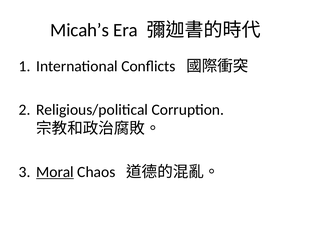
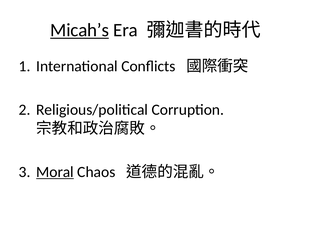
Micah’s underline: none -> present (80, 30)
